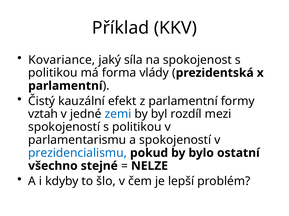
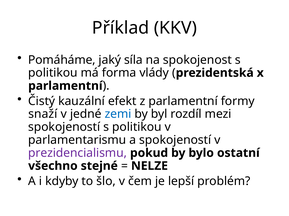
Kovariance: Kovariance -> Pomáháme (62, 60)
vztah: vztah -> snaží (43, 114)
prezidencialismu colour: blue -> purple (78, 153)
